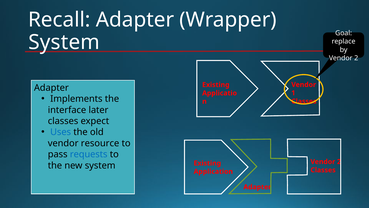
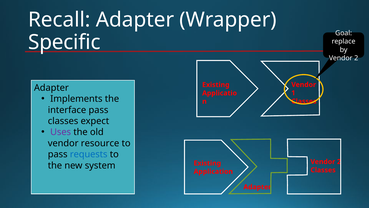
System: System -> Specific (64, 42)
interface later: later -> pass (98, 110)
Uses colour: blue -> purple (61, 132)
